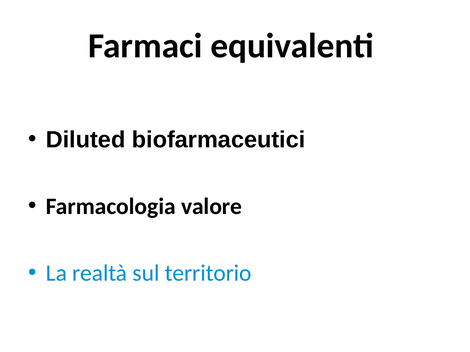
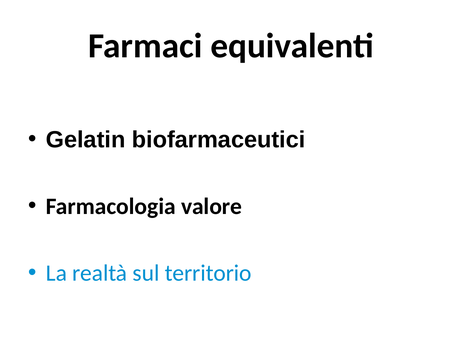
Diluted: Diluted -> Gelatin (86, 140)
